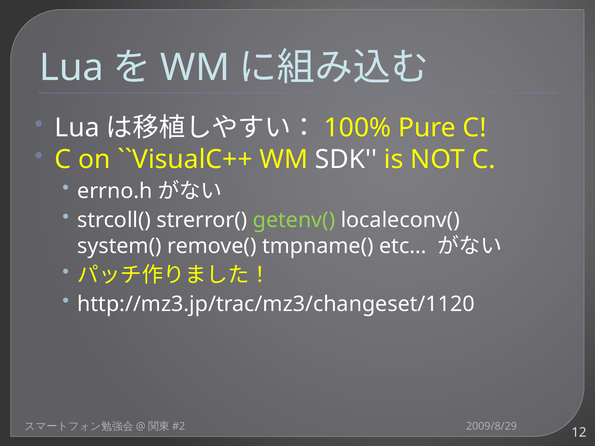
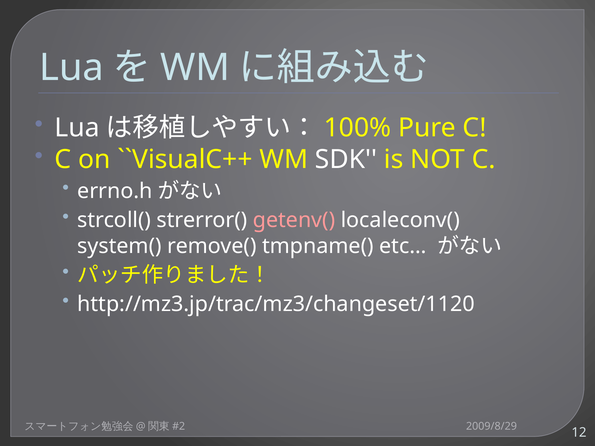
getenv( colour: light green -> pink (294, 220)
